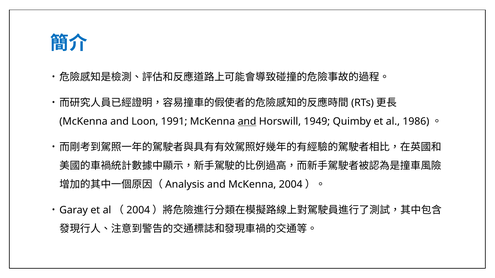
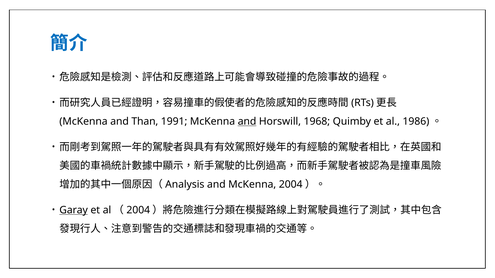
Loon: Loon -> Than (145, 122)
1949: 1949 -> 1968 (317, 122)
Garay underline: none -> present (74, 210)
